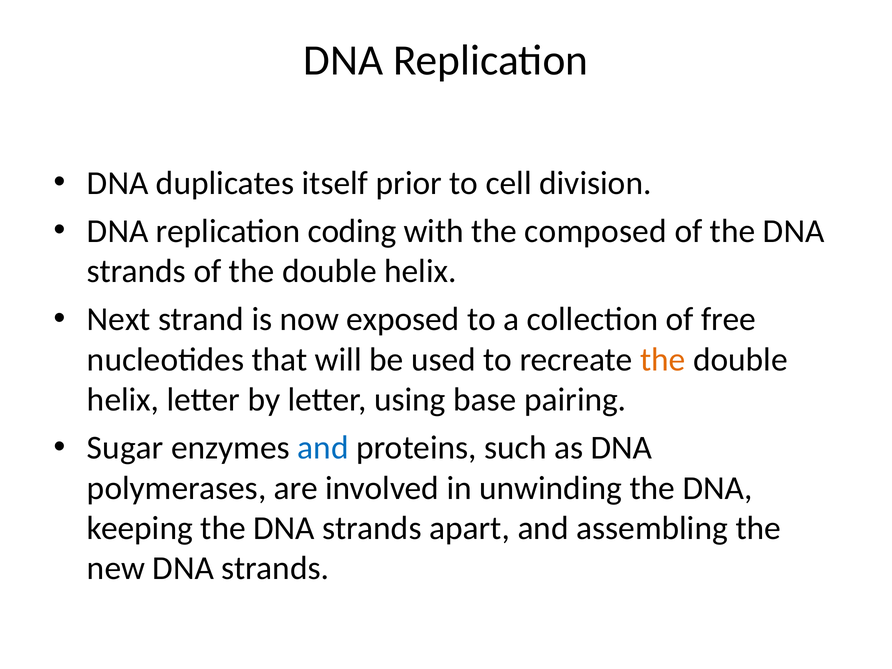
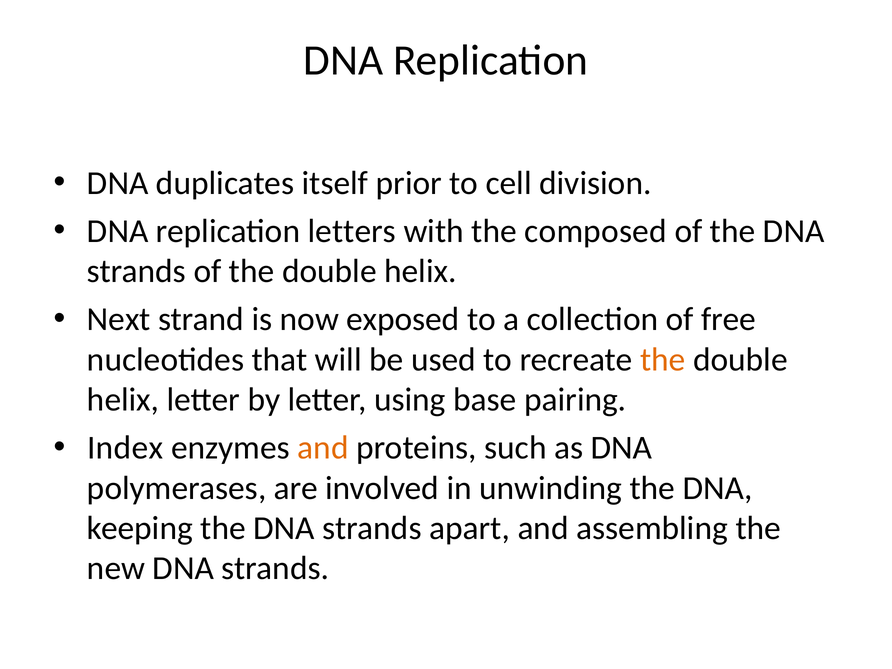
coding: coding -> letters (352, 231)
Sugar: Sugar -> Index (125, 448)
and colour: blue -> orange (323, 448)
